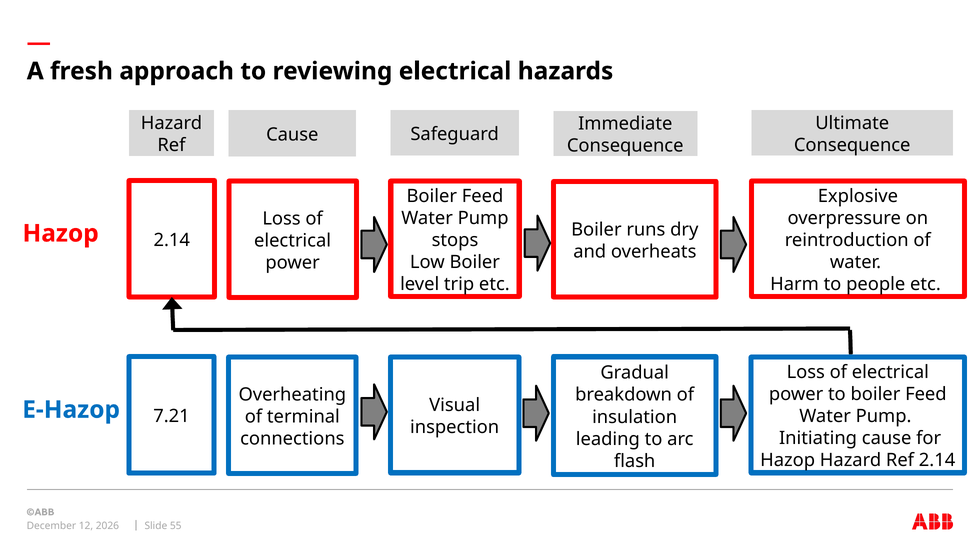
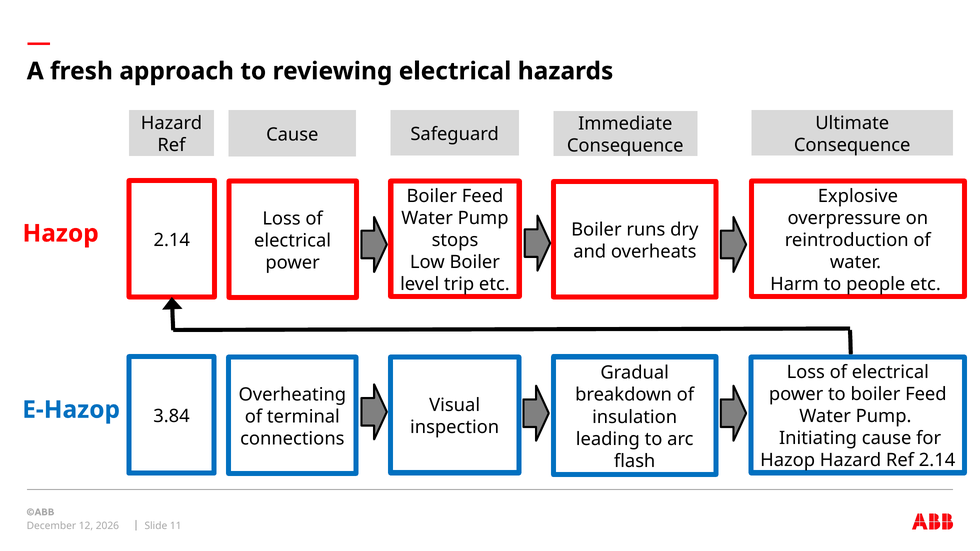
7.21: 7.21 -> 3.84 (171, 416)
55: 55 -> 11 (176, 526)
